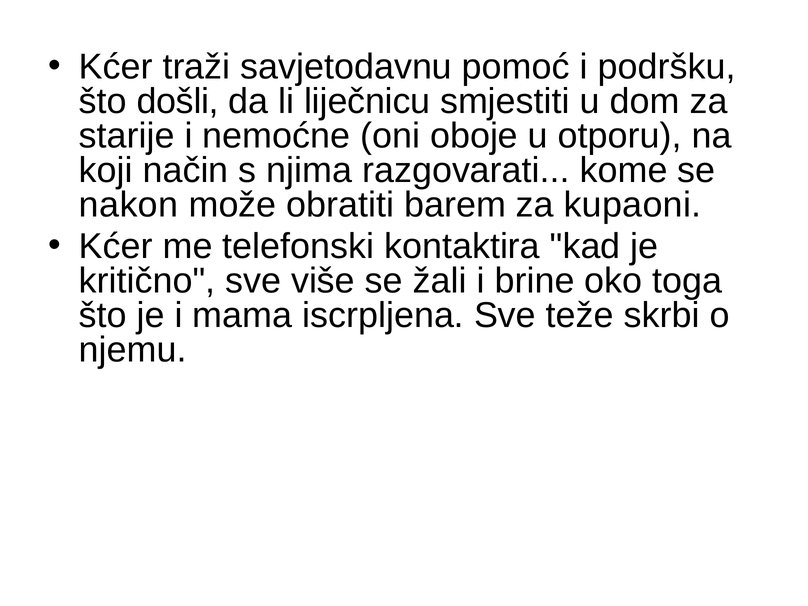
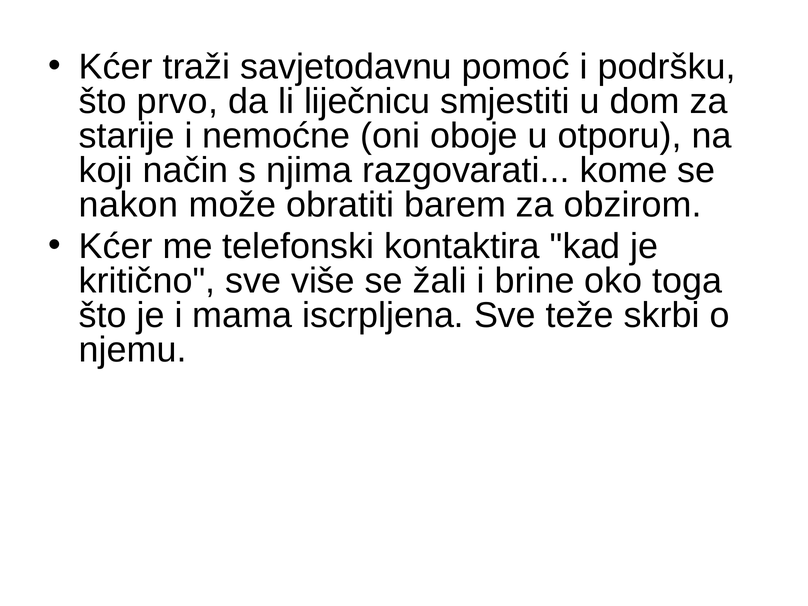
došli: došli -> prvo (177, 101)
kupaoni: kupaoni -> obzirom (633, 205)
